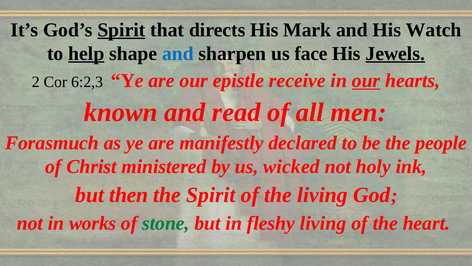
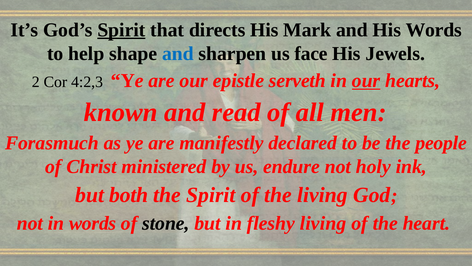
His Watch: Watch -> Words (434, 30)
help underline: present -> none (86, 53)
Jewels underline: present -> none (395, 53)
6:2,3: 6:2,3 -> 4:2,3 (87, 82)
receive: receive -> serveth (297, 81)
wicked: wicked -> endure (292, 166)
then: then -> both (129, 195)
in works: works -> words (93, 223)
stone colour: green -> black (166, 223)
